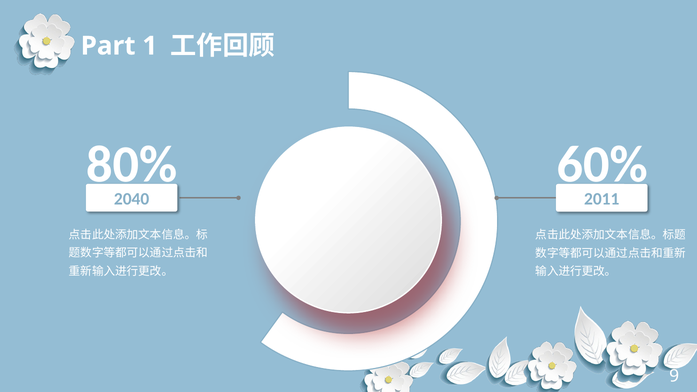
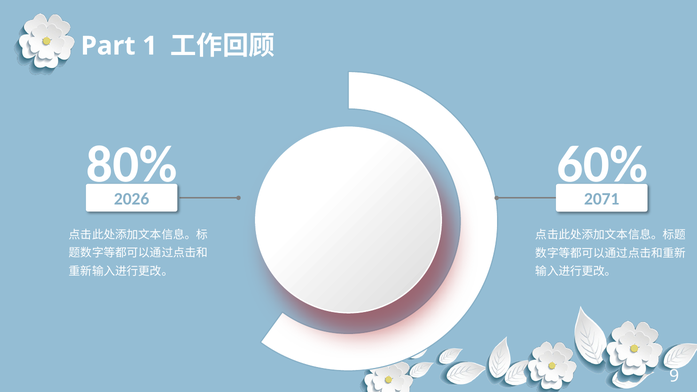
2040: 2040 -> 2026 (132, 199)
2011: 2011 -> 2071 (602, 199)
